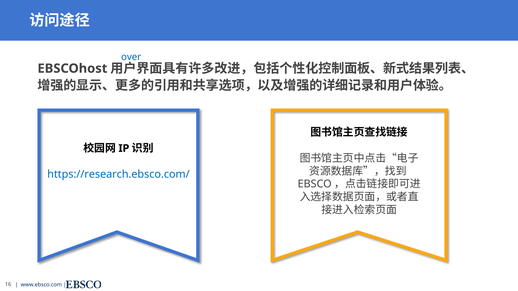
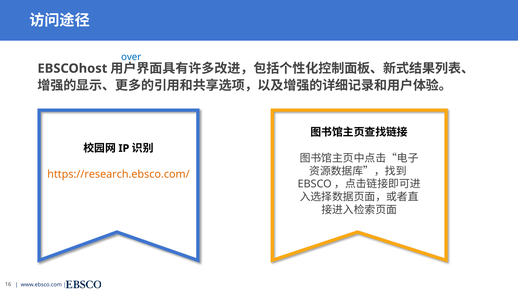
https://research.ebsco.com/ colour: blue -> orange (118, 174)
